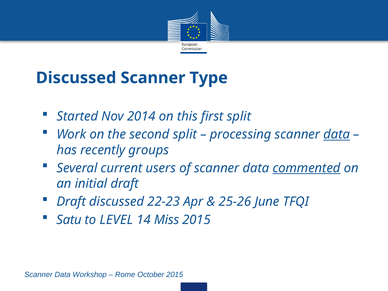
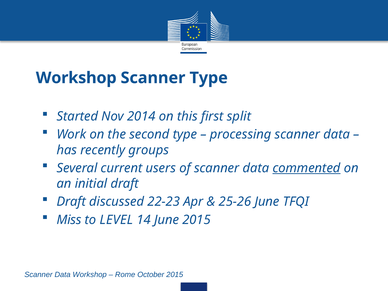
Discussed: Discussed -> Workshop (76, 78)
second split: split -> type (185, 134)
data underline: present -> none (337, 134)
Satu: Satu -> Miss (69, 220)
14 Miss: Miss -> June (167, 220)
